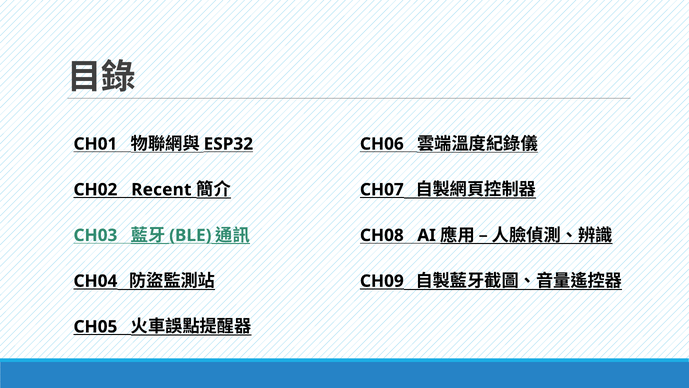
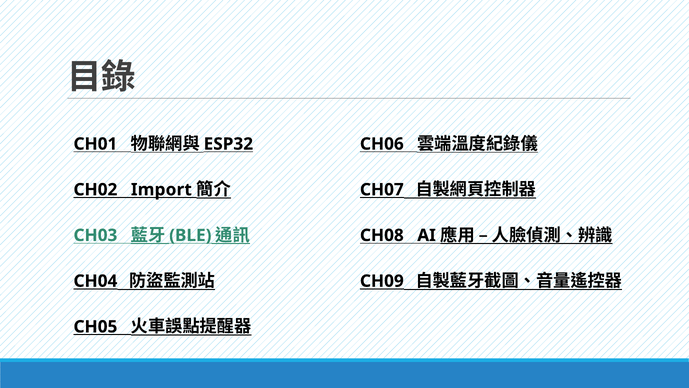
Recent: Recent -> Import (161, 189)
